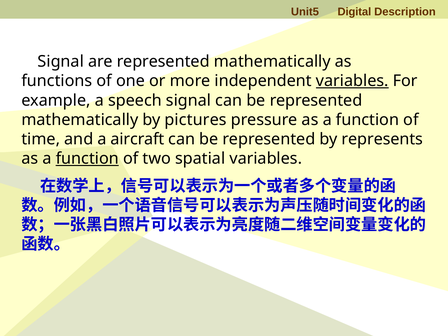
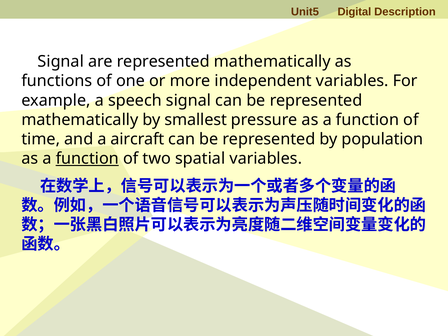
variables underline: present -> none (352, 81)
pictures: pictures -> smallest (196, 120)
represents: represents -> population (382, 139)
